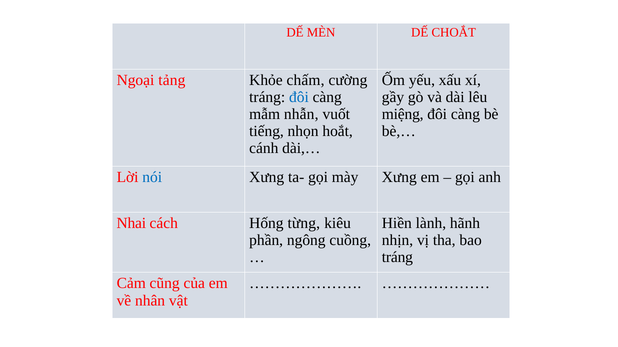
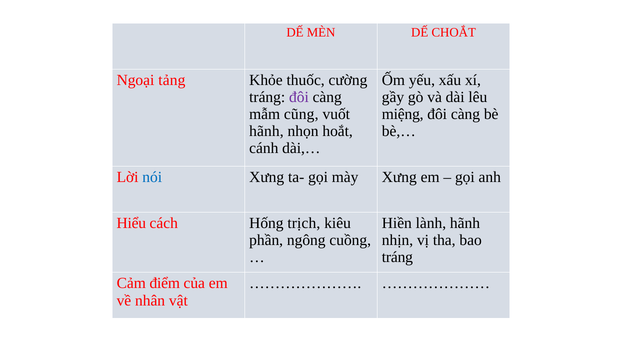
chấm: chấm -> thuốc (306, 80)
đôi colour: blue -> purple (299, 97)
nhẫn: nhẫn -> cũng (301, 114)
tiếng: tiếng -> hãnh (266, 131)
Nhai: Nhai -> Hiểu (131, 224)
từng: từng -> trịch (304, 224)
cũng: cũng -> điểm (165, 284)
